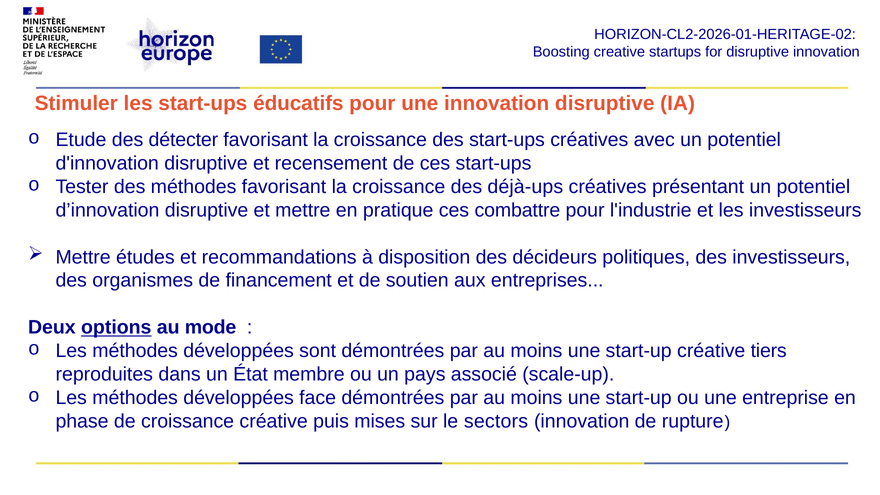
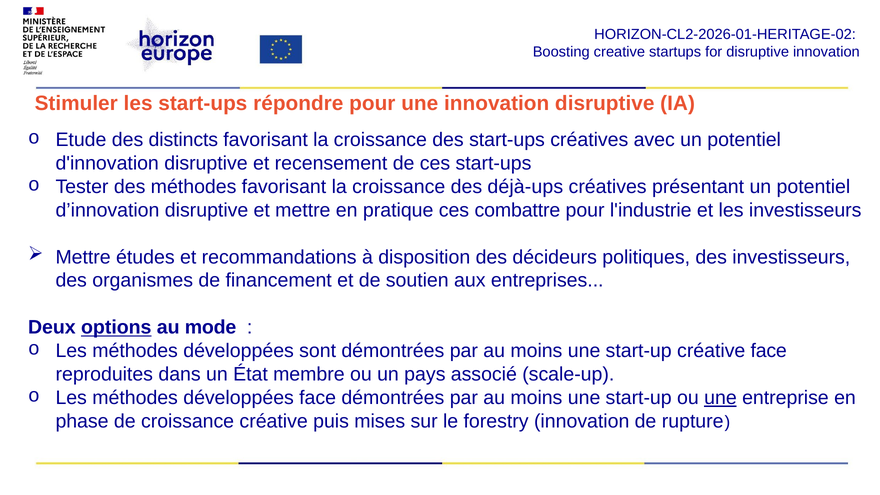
éducatifs: éducatifs -> répondre (298, 103)
détecter: détecter -> distincts (183, 140)
créative tiers: tiers -> face (769, 351)
une underline: none -> present (720, 398)
sectors: sectors -> forestry (496, 421)
